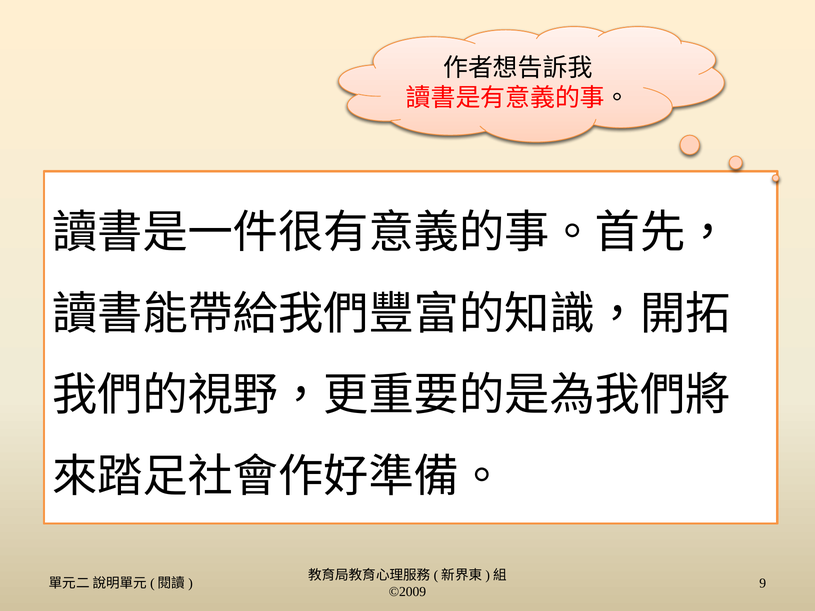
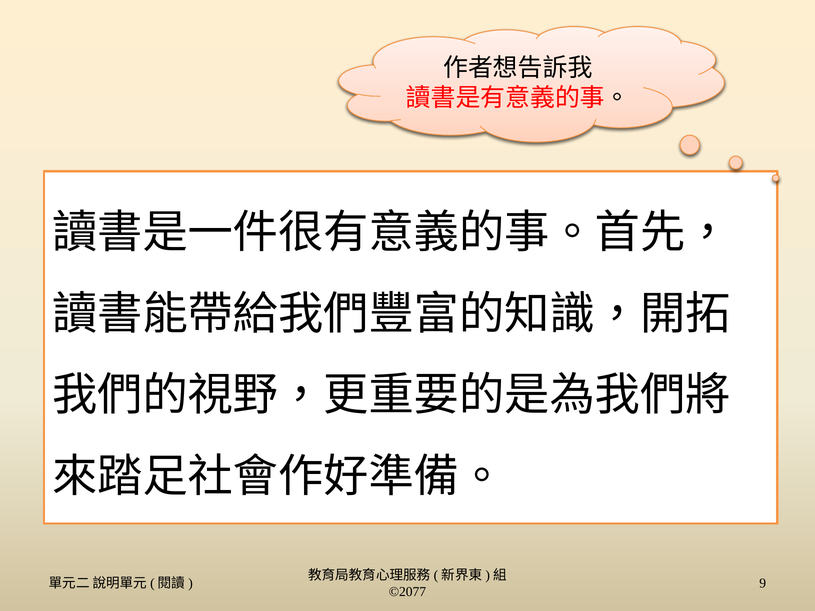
©2009: ©2009 -> ©2077 (407, 592)
